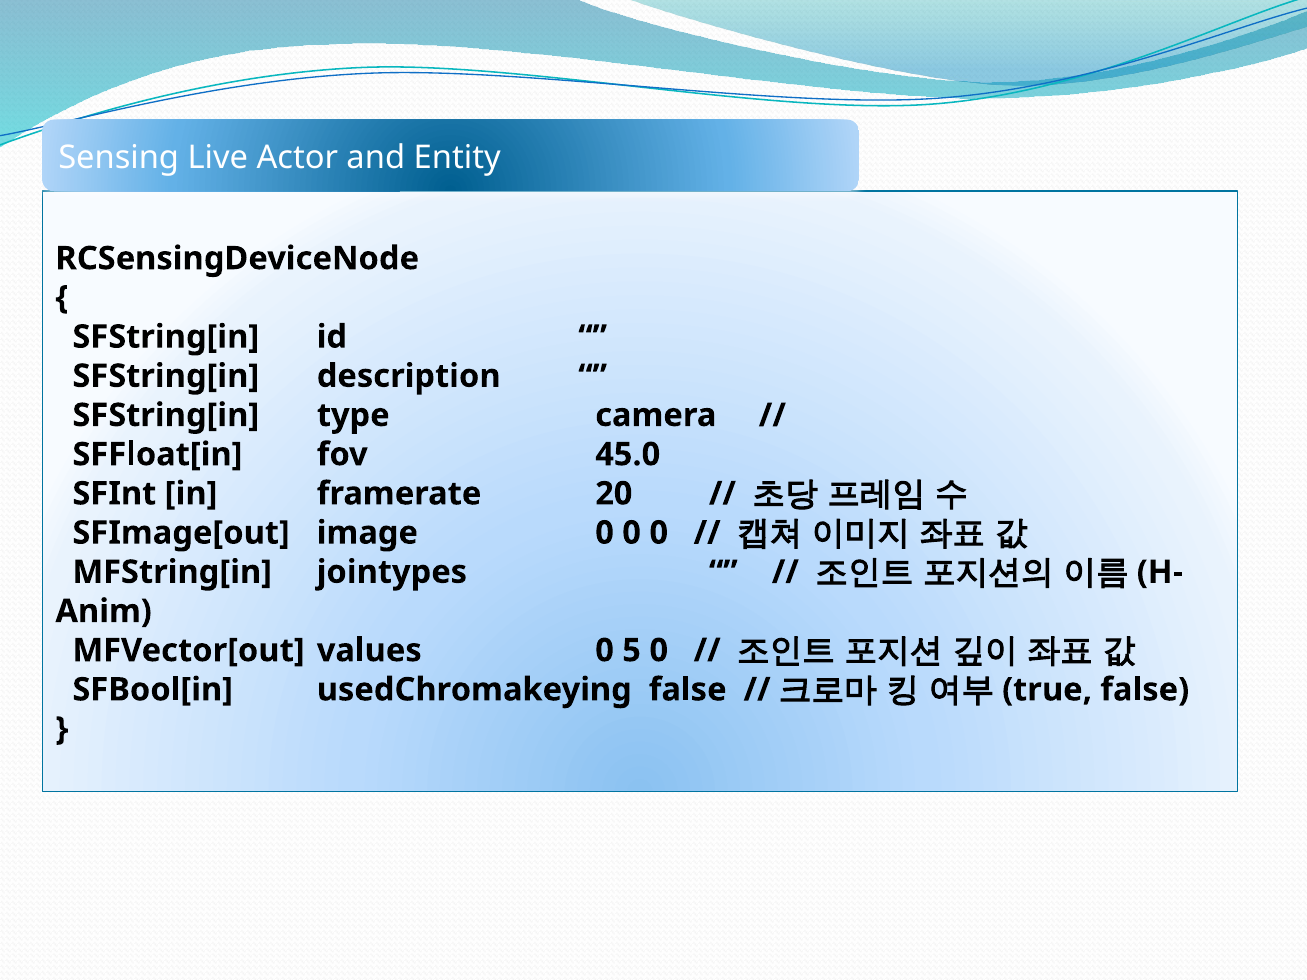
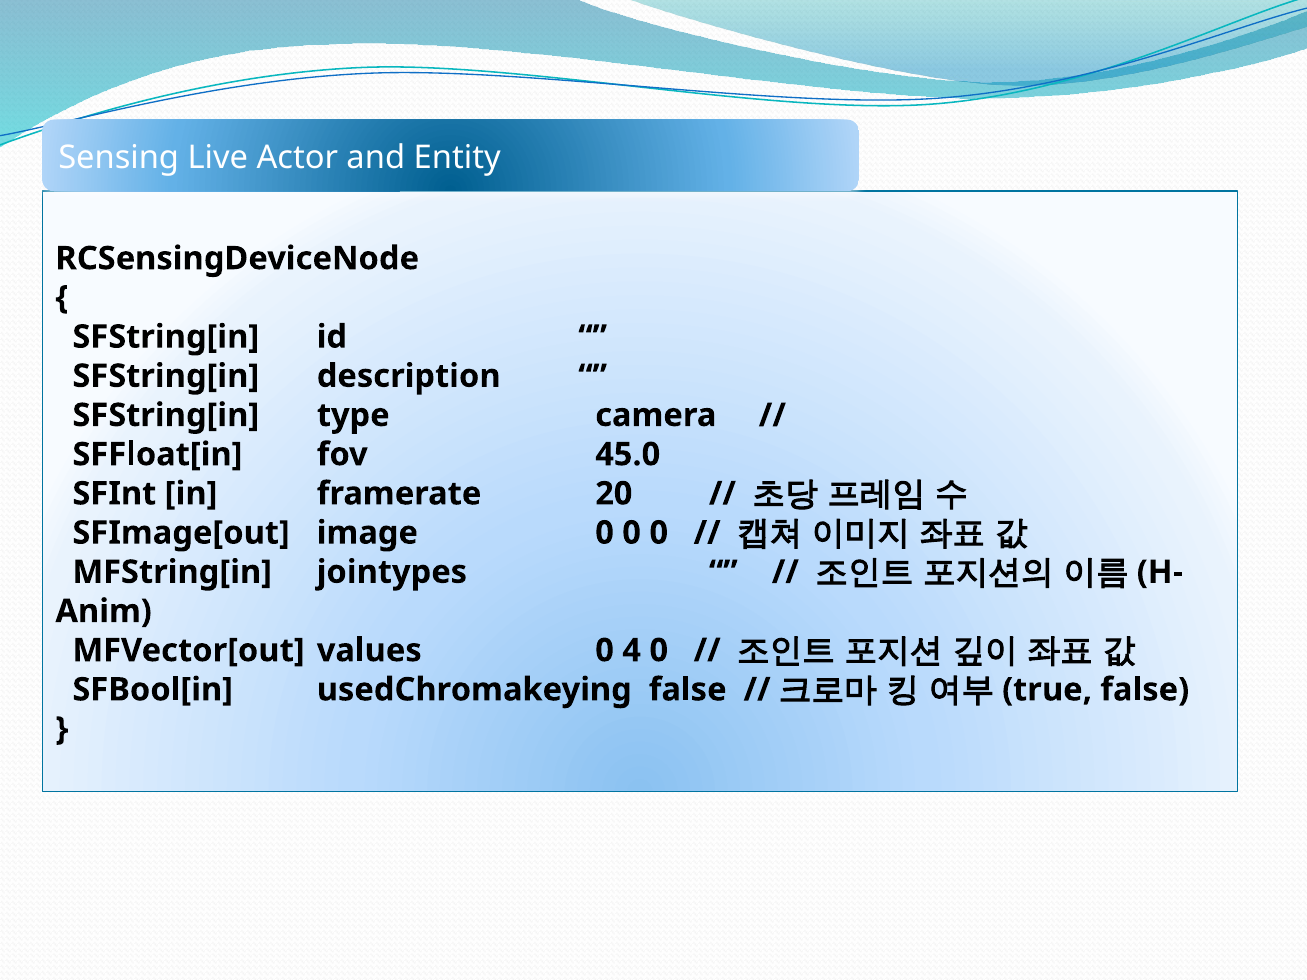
5: 5 -> 4 (632, 651)
